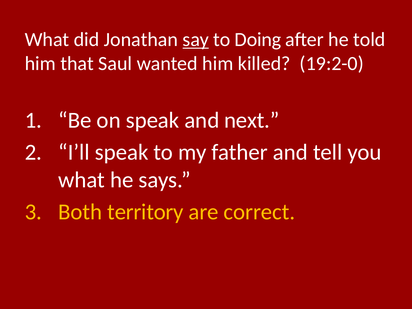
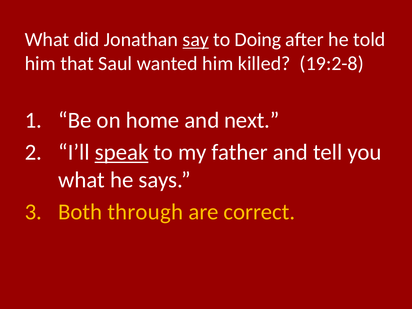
19:2-0: 19:2-0 -> 19:2-8 (332, 64)
on speak: speak -> home (153, 120)
speak underline: none -> present (122, 152)
territory: territory -> through (145, 212)
